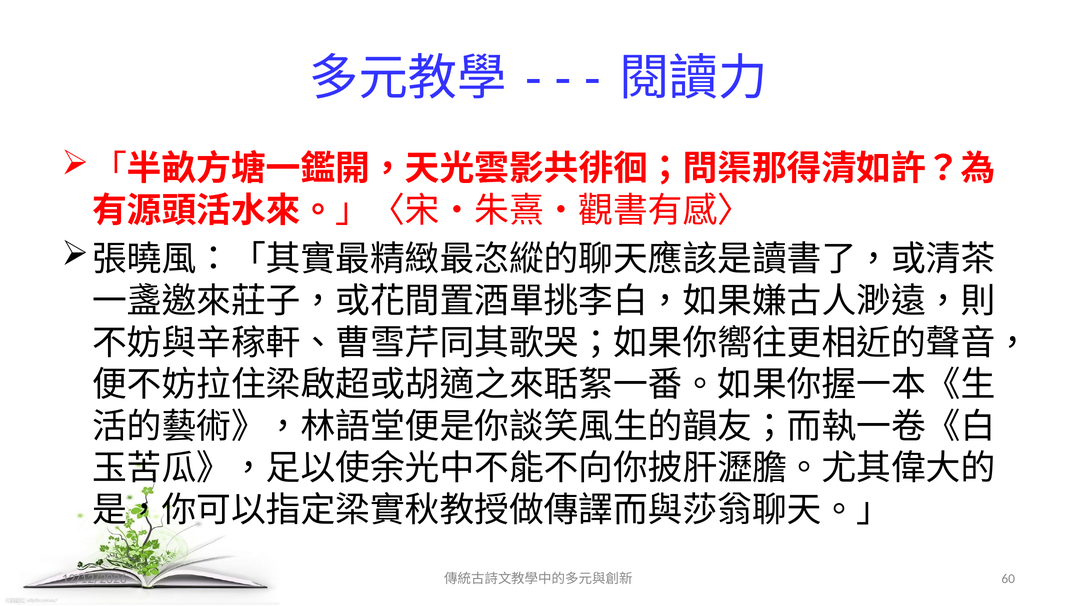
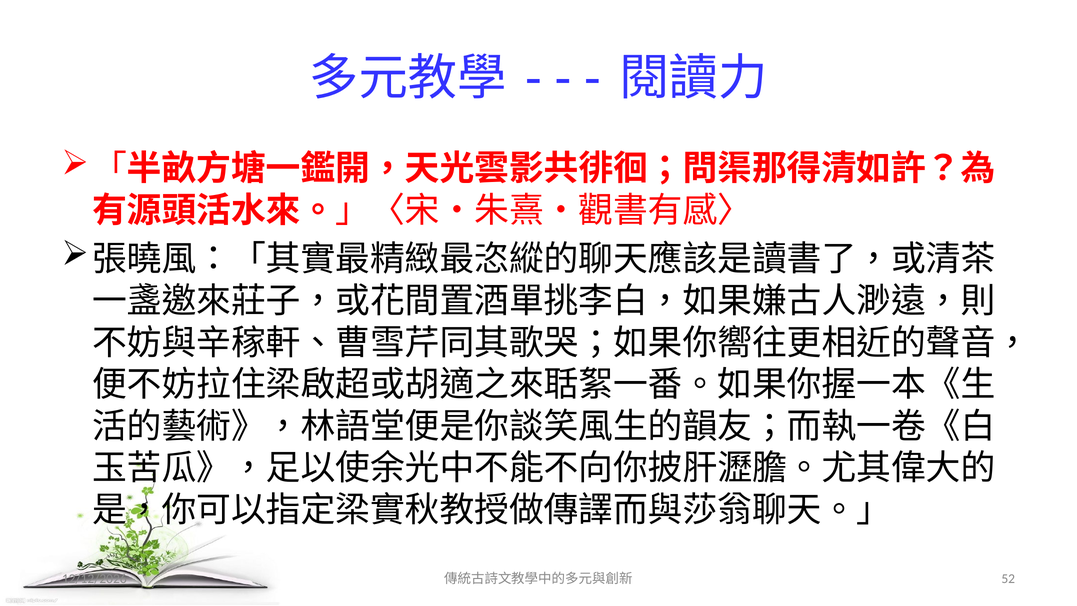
60: 60 -> 52 (1008, 578)
